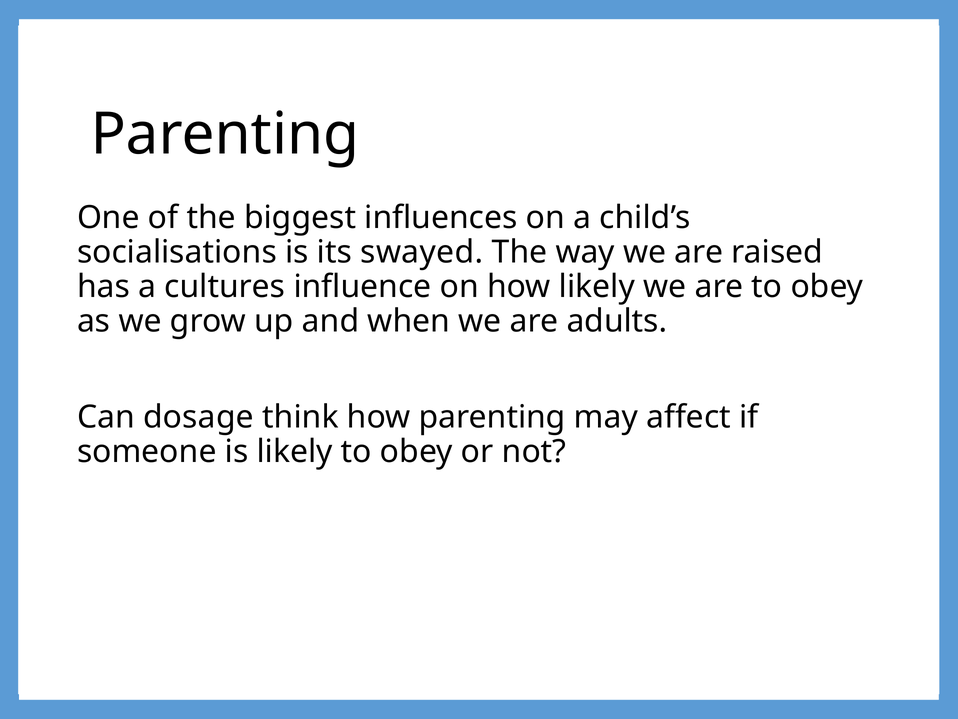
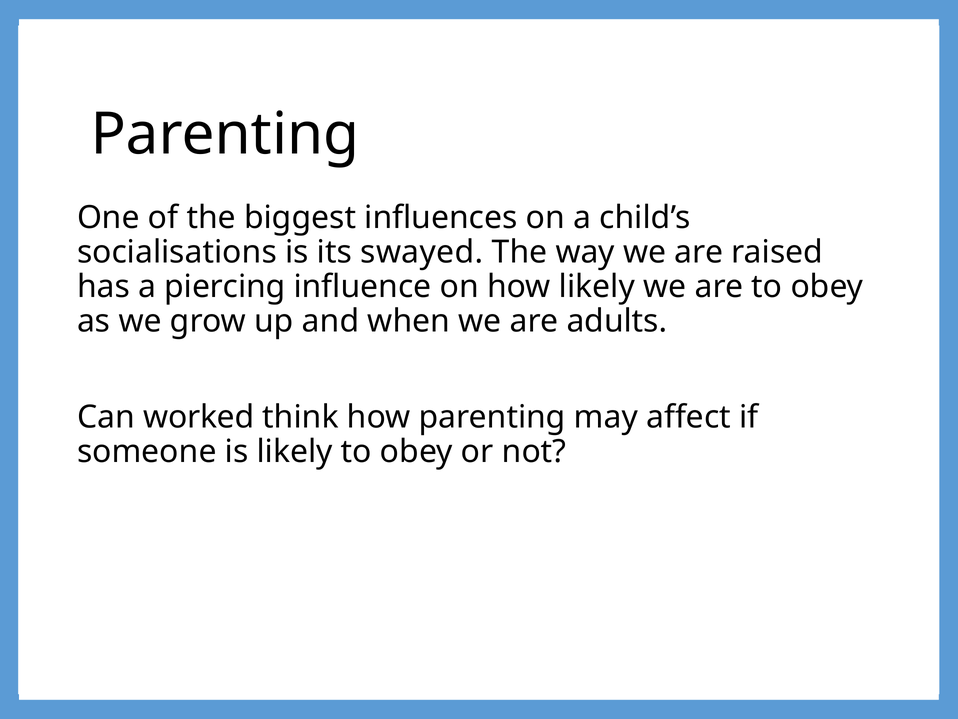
cultures: cultures -> piercing (225, 287)
dosage: dosage -> worked (199, 417)
